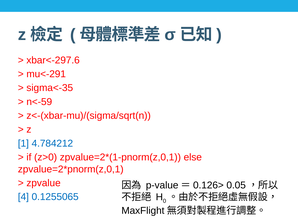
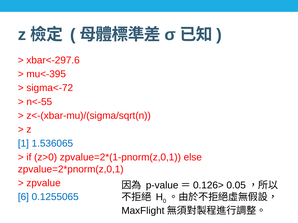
mu<-291: mu<-291 -> mu<-395 (46, 74)
sigma<-35: sigma<-35 -> sigma<-72 (50, 88)
n<-59: n<-59 -> n<-55 (39, 102)
4.784212: 4.784212 -> 1.536065 (52, 144)
4: 4 -> 6 (23, 197)
